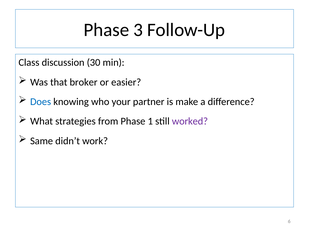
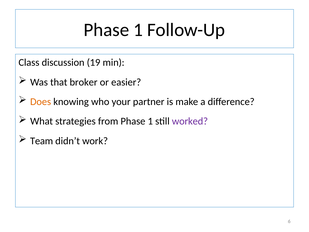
3: 3 -> 1 (138, 30)
30: 30 -> 19 (94, 63)
Does colour: blue -> orange (41, 102)
Same: Same -> Team (42, 141)
